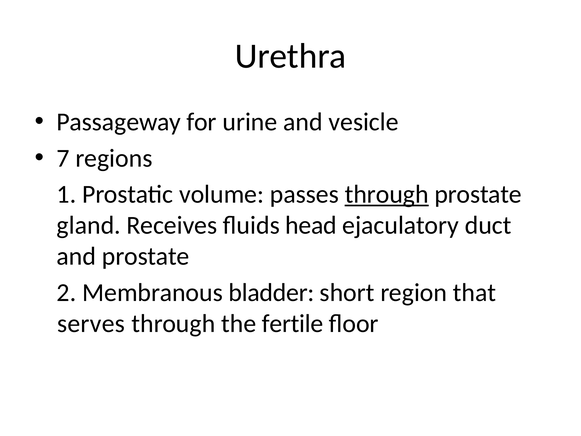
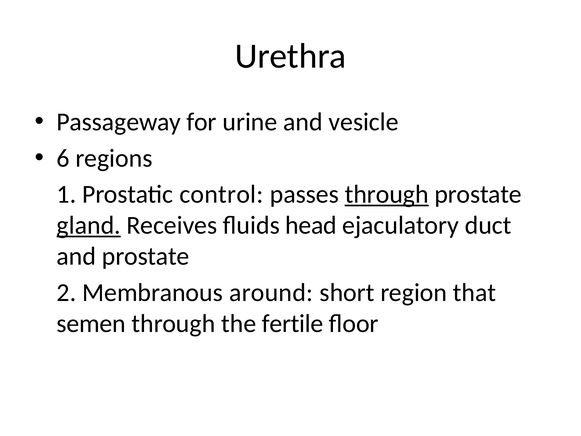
7: 7 -> 6 (63, 158)
volume: volume -> control (221, 194)
gland underline: none -> present (89, 225)
bladder: bladder -> around (271, 292)
serves: serves -> semen (91, 324)
